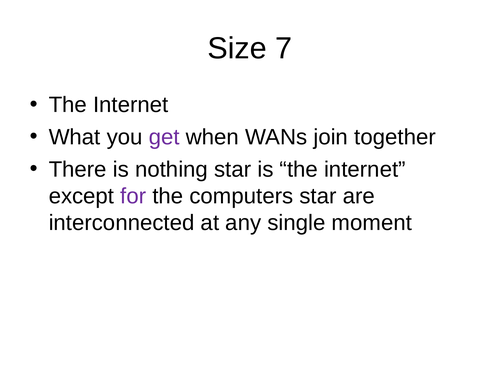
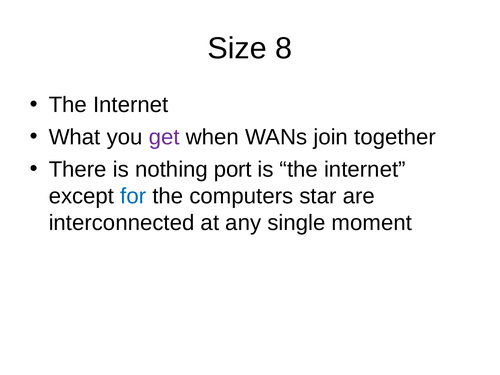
7: 7 -> 8 (284, 48)
nothing star: star -> port (233, 169)
for colour: purple -> blue (133, 196)
